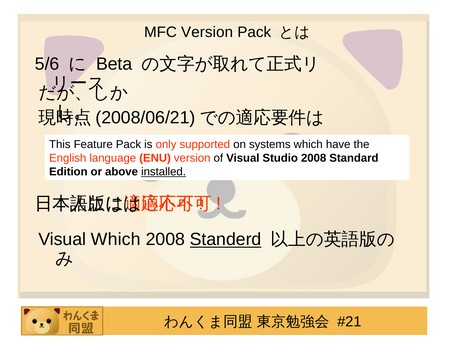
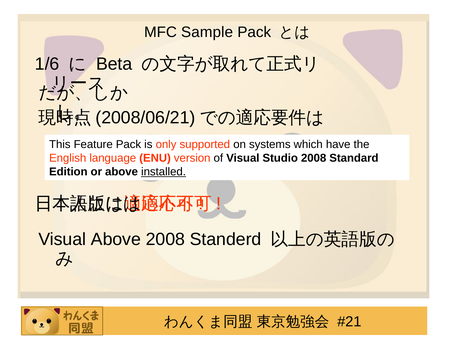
MFC Version: Version -> Sample (207, 32)
5/6: 5/6 -> 1/6 (47, 64)
Visual Which: Which -> Above (116, 239)
Standerd underline: present -> none (226, 239)
